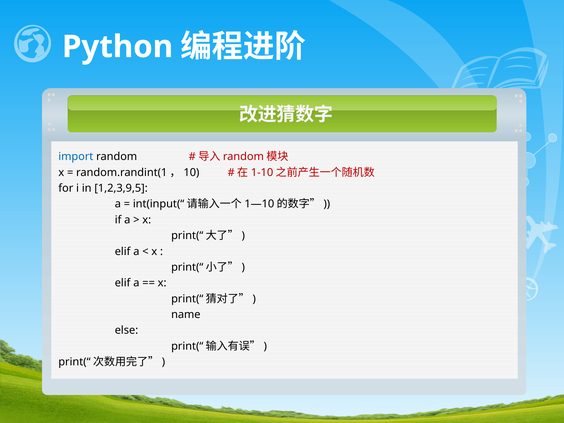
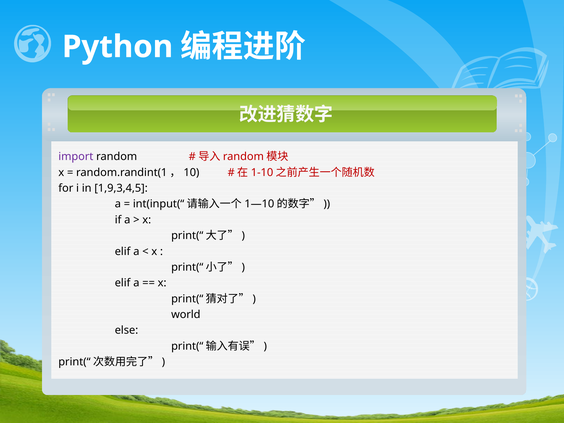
import colour: blue -> purple (76, 157)
1,2,3,9,5: 1,2,3,9,5 -> 1,9,3,4,5 (121, 188)
name: name -> world (186, 315)
